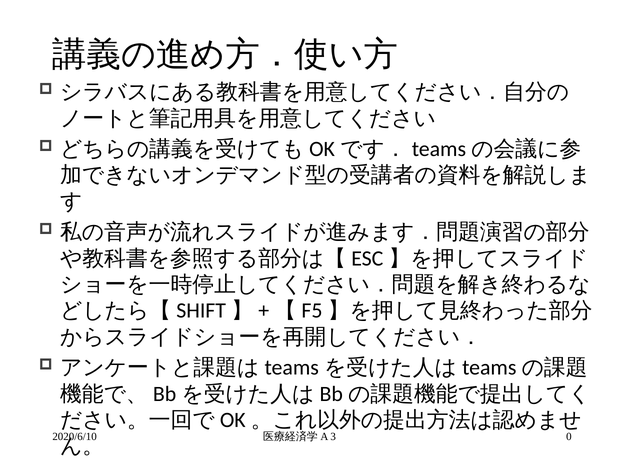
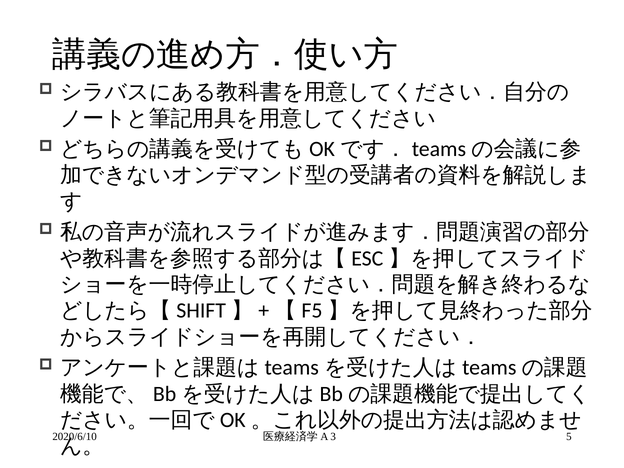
0: 0 -> 5 (569, 437)
